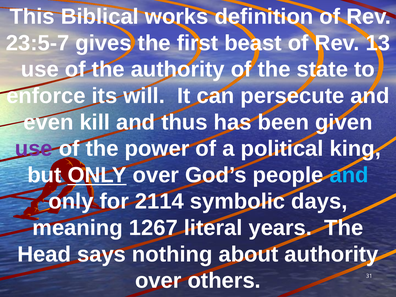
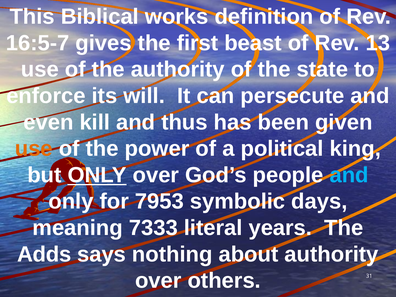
23:5-7: 23:5-7 -> 16:5-7 (38, 43)
use colour: purple -> orange (34, 149)
2114: 2114 -> 7953 (159, 201)
1267: 1267 -> 7333 (153, 228)
Head: Head -> Adds (44, 254)
